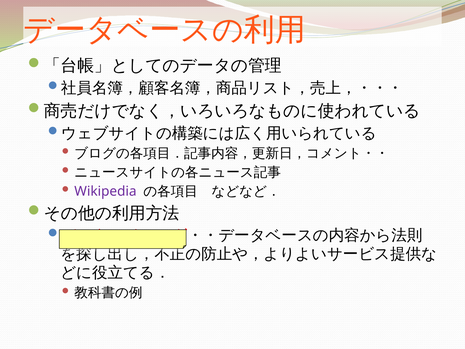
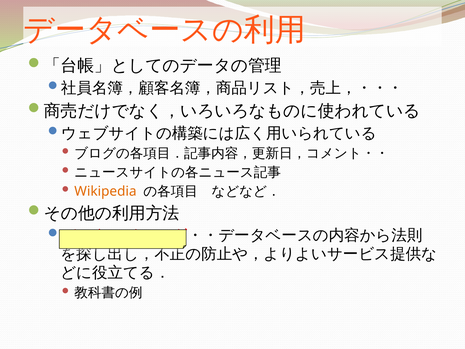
Wikipedia colour: purple -> orange (105, 191)
